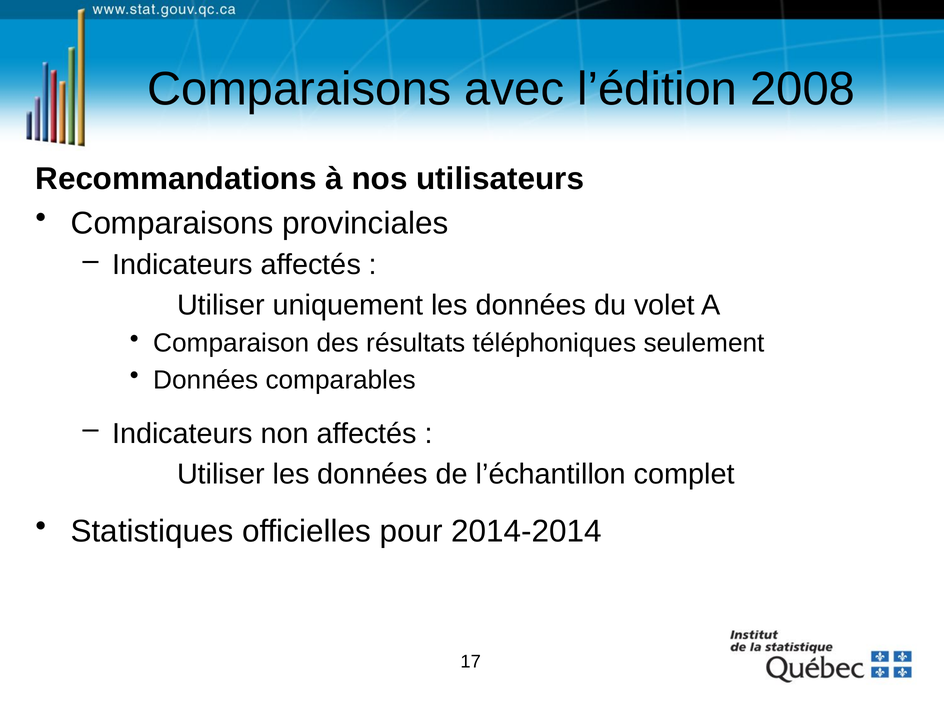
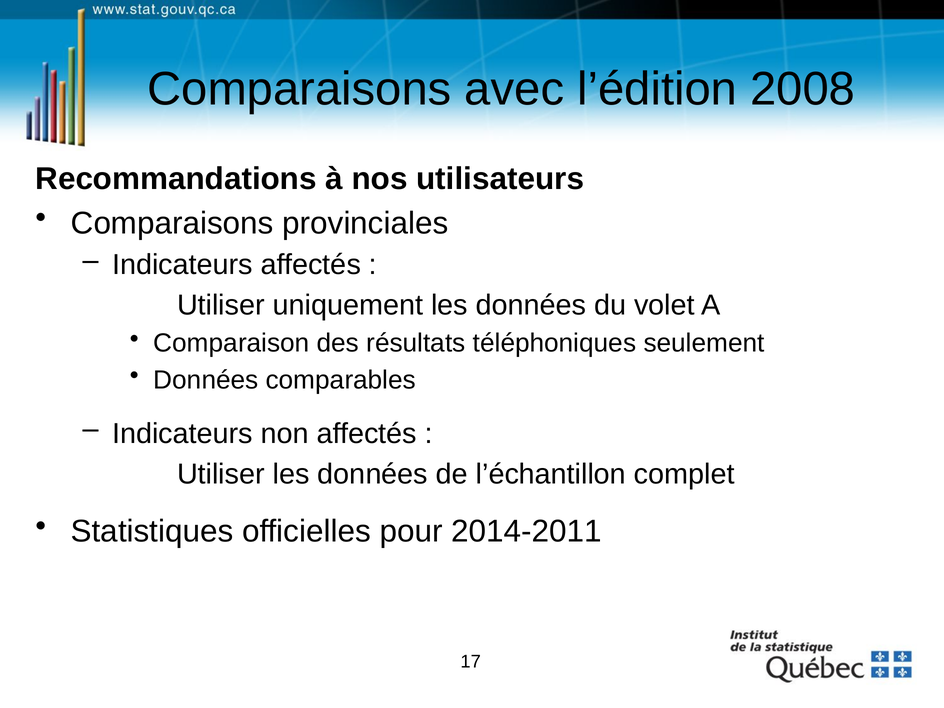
2014-2014: 2014-2014 -> 2014-2011 (526, 531)
